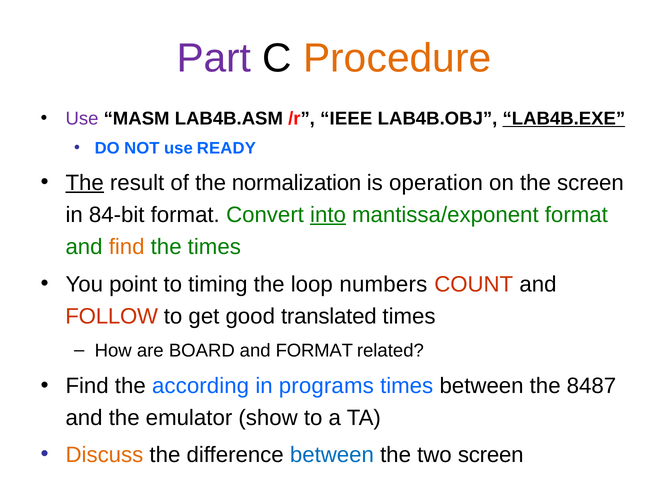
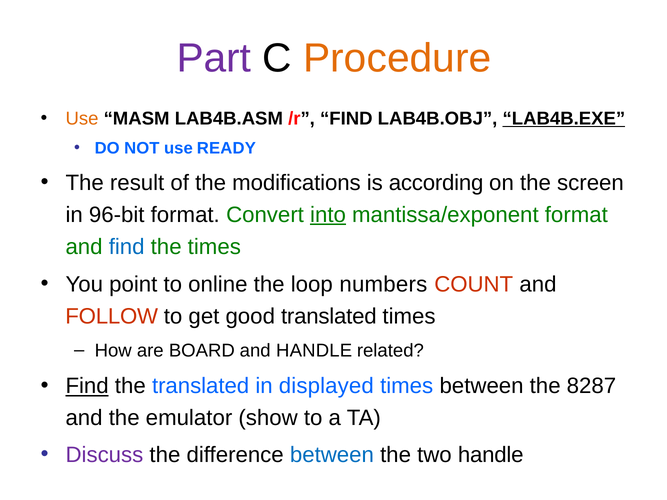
Use colour: purple -> orange (82, 119)
/r IEEE: IEEE -> FIND (346, 119)
The underline: present -> none (85, 183)
normalization: normalization -> modifications (296, 183)
operation: operation -> according (436, 183)
84-bit: 84-bit -> 96-bit (117, 215)
find colour: orange -> blue (127, 247)
timing: timing -> online (218, 285)
and FORMAT: FORMAT -> HANDLE (314, 351)
Find underline: none -> present (87, 386)
the according: according -> translated (201, 386)
programs: programs -> displayed (326, 386)
8487: 8487 -> 8287 (591, 386)
Discuss colour: orange -> purple (104, 455)
two screen: screen -> handle (491, 455)
